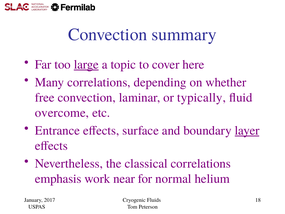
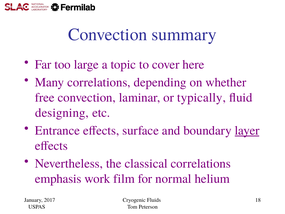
large underline: present -> none (86, 65)
overcome: overcome -> designing (62, 113)
near: near -> film (124, 179)
